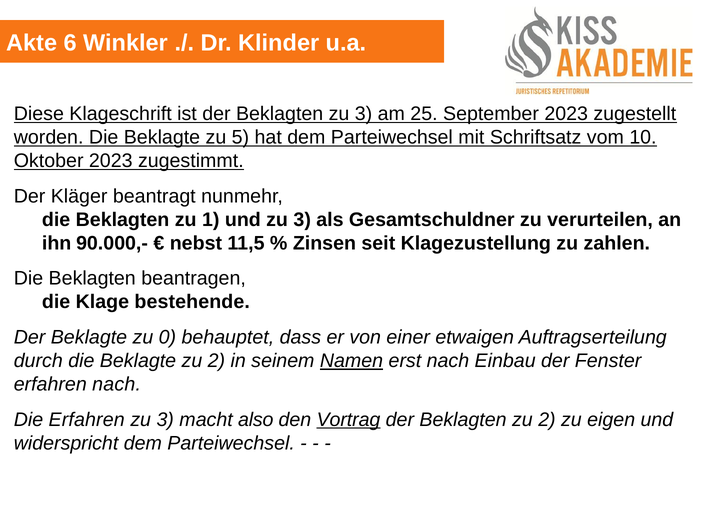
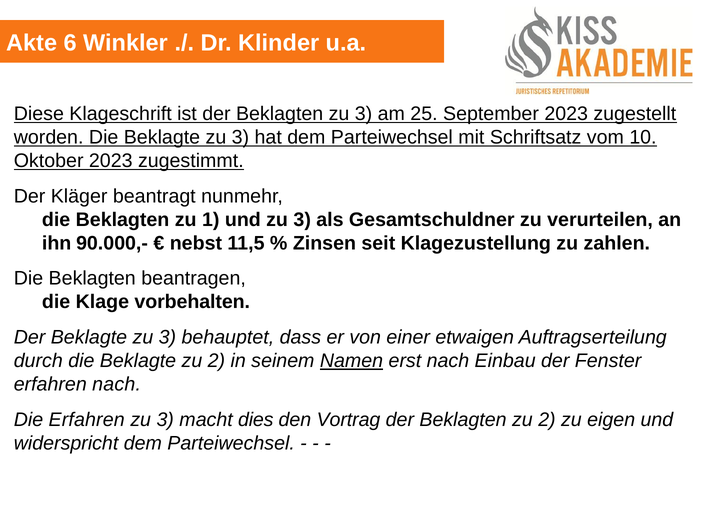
Die Beklagte zu 5: 5 -> 3 (240, 137)
bestehende: bestehende -> vorbehalten (192, 302)
Der Beklagte zu 0: 0 -> 3 (167, 337)
also: also -> dies (256, 419)
Vortrag underline: present -> none (349, 419)
